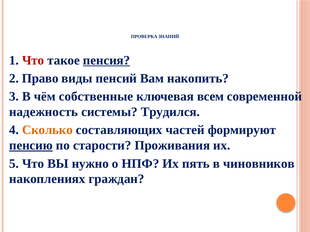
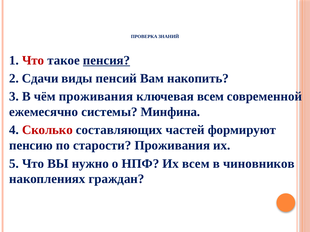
Право: Право -> Сдачи (40, 79)
чём собственные: собственные -> проживания (96, 97)
надежность: надежность -> ежемесячно (44, 112)
Трудился: Трудился -> Минфина (170, 112)
Сколько colour: orange -> red (47, 130)
пенсию underline: present -> none (31, 146)
Их пять: пять -> всем (196, 164)
